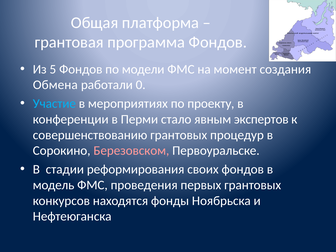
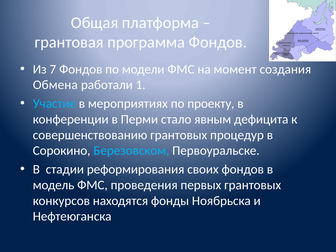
5: 5 -> 7 (53, 69)
0: 0 -> 1 (141, 85)
экспертов: экспертов -> дефицита (261, 119)
Березовском colour: pink -> light blue (131, 151)
